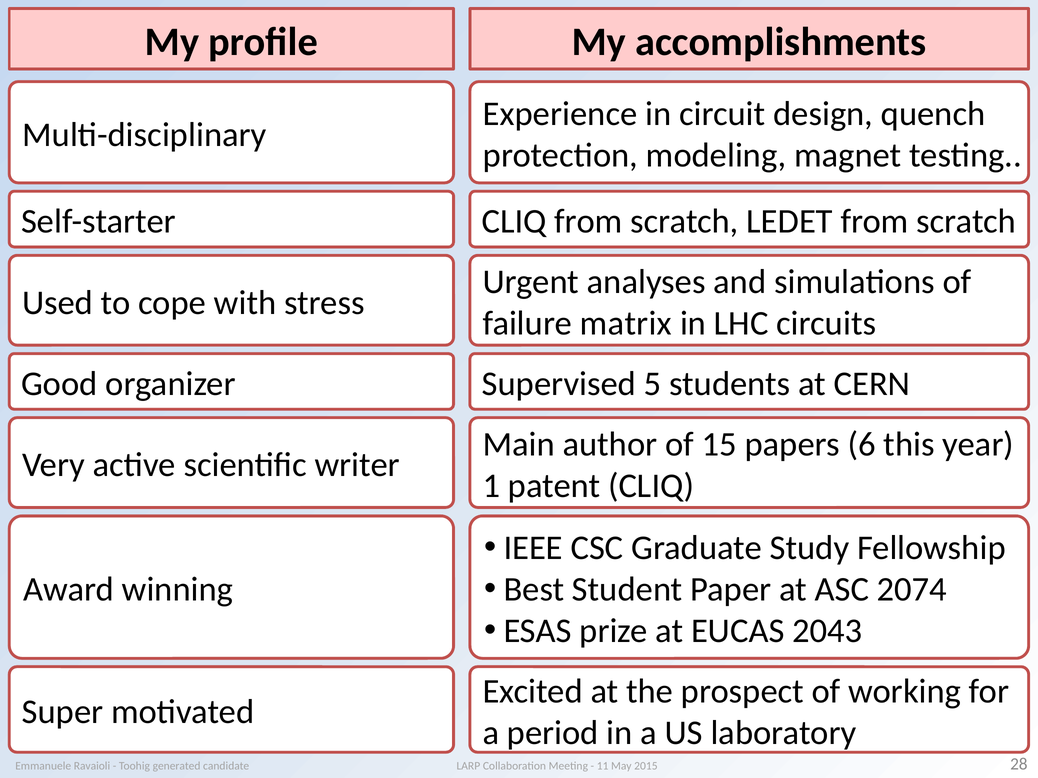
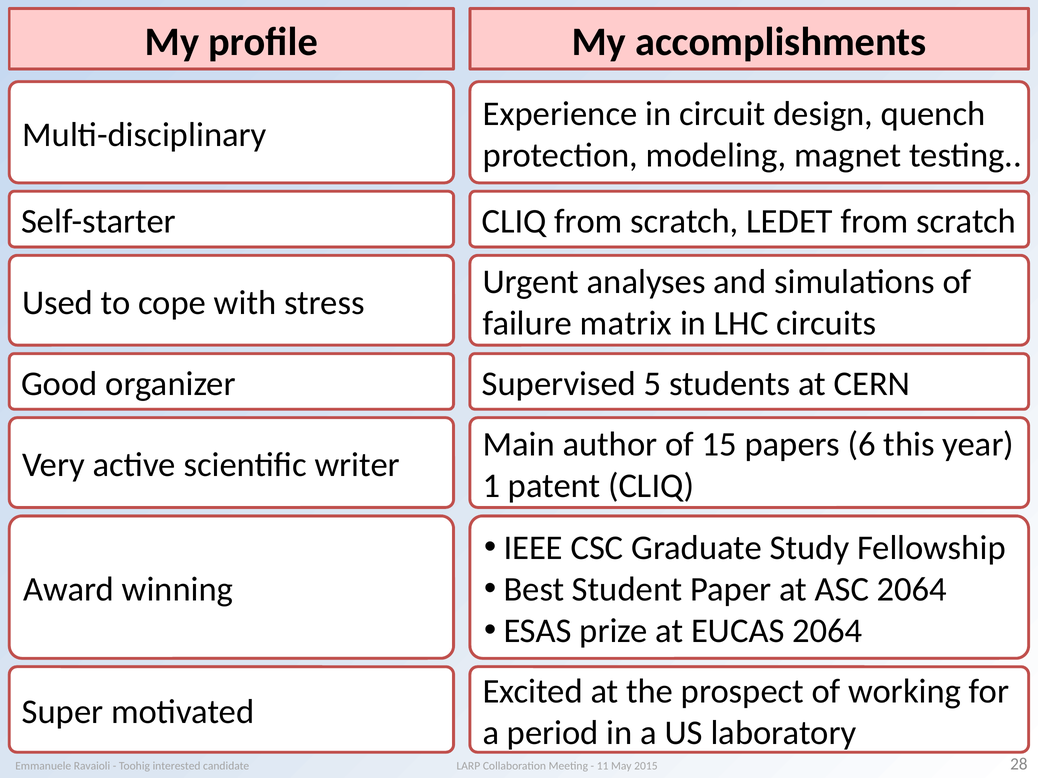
ASC 2074: 2074 -> 2064 (912, 590)
EUCAS 2043: 2043 -> 2064 (827, 631)
generated: generated -> interested (177, 767)
